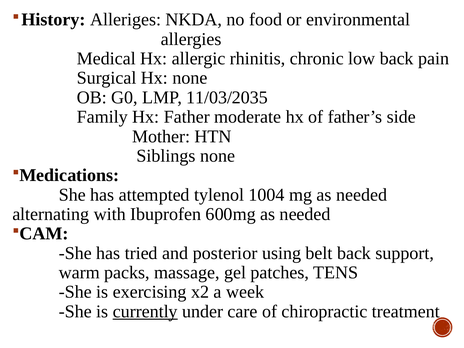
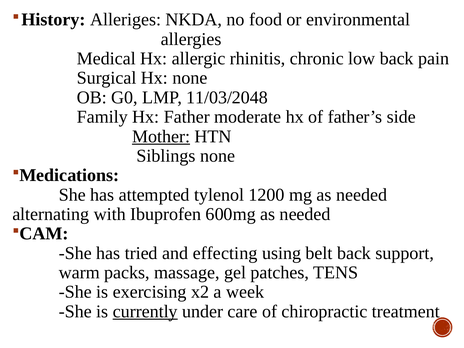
11/03/2035: 11/03/2035 -> 11/03/2048 (227, 97)
Mother underline: none -> present (161, 136)
1004: 1004 -> 1200 (267, 195)
posterior: posterior -> effecting (225, 253)
